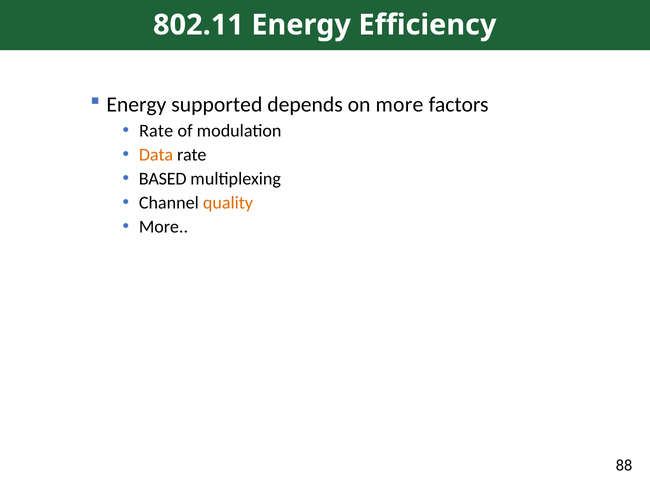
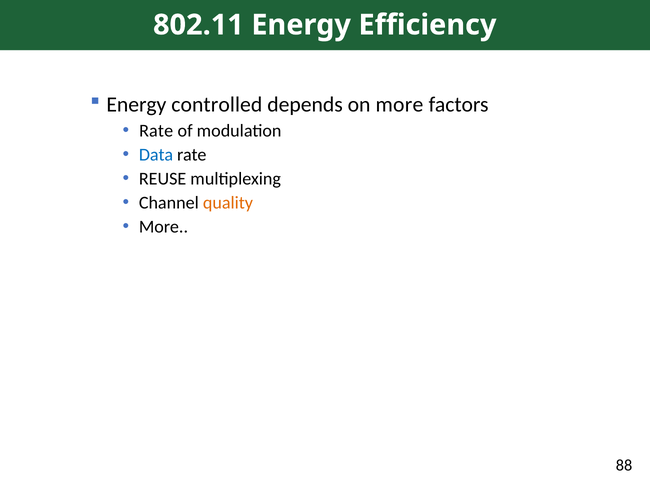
supported: supported -> controlled (217, 105)
Data colour: orange -> blue (156, 155)
BASED: BASED -> REUSE (163, 179)
